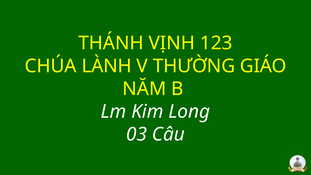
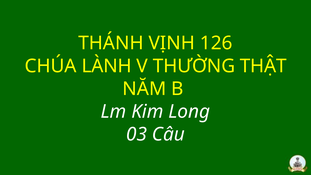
123: 123 -> 126 (216, 43)
GIÁO: GIÁO -> THẬT (263, 66)
